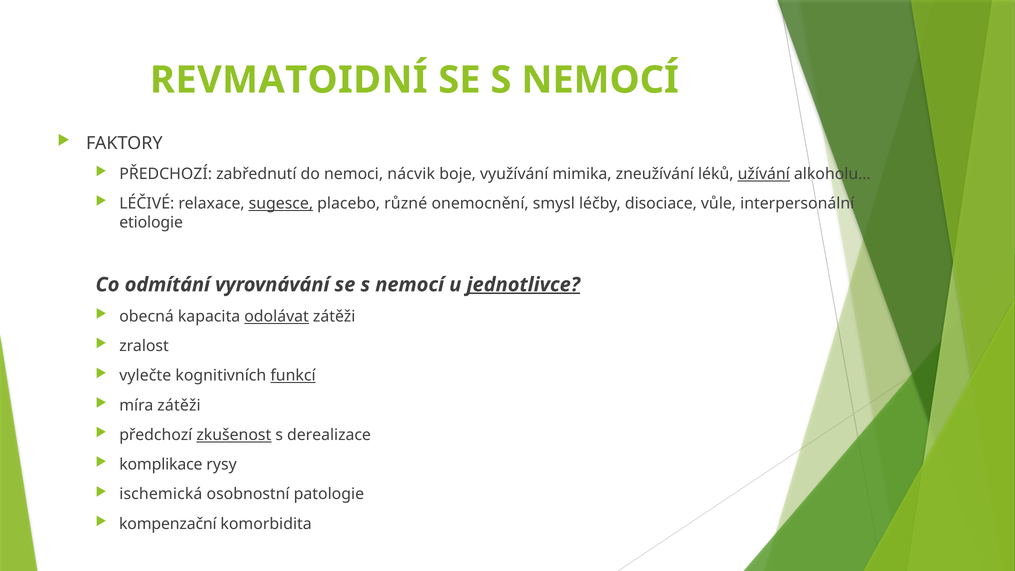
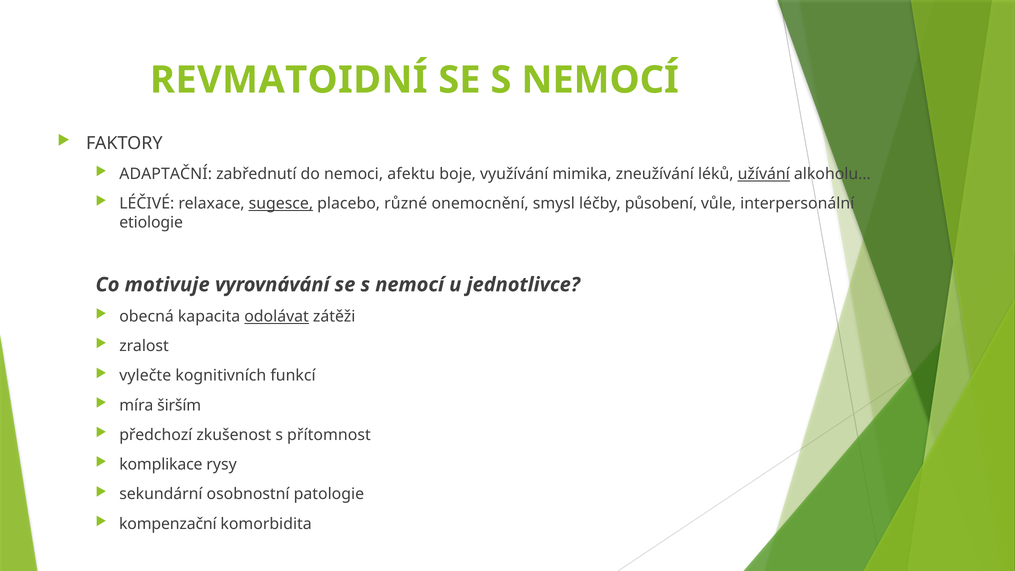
PŘEDCHOZÍ: PŘEDCHOZÍ -> ADAPTAČNÍ (166, 174)
nácvik: nácvik -> afektu (411, 174)
disociace: disociace -> působení (661, 204)
odmítání: odmítání -> motivuje (167, 285)
jednotlivce underline: present -> none (523, 285)
funkcí underline: present -> none (293, 376)
míra zátěži: zátěži -> širším (179, 405)
zkušenost underline: present -> none (234, 435)
derealizace: derealizace -> přítomnost (329, 435)
ischemická: ischemická -> sekundární (161, 494)
